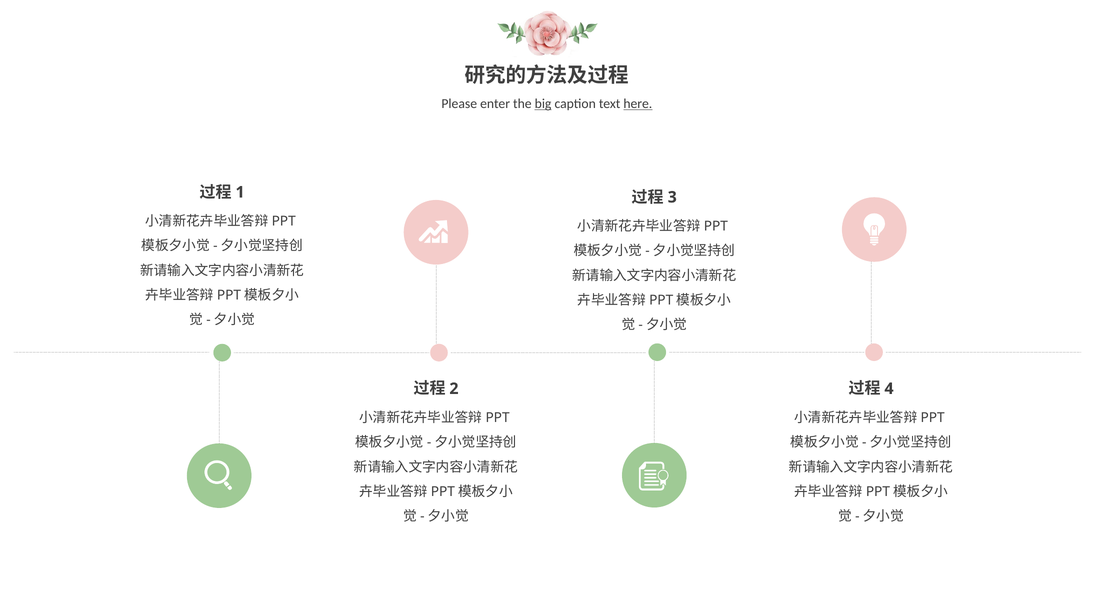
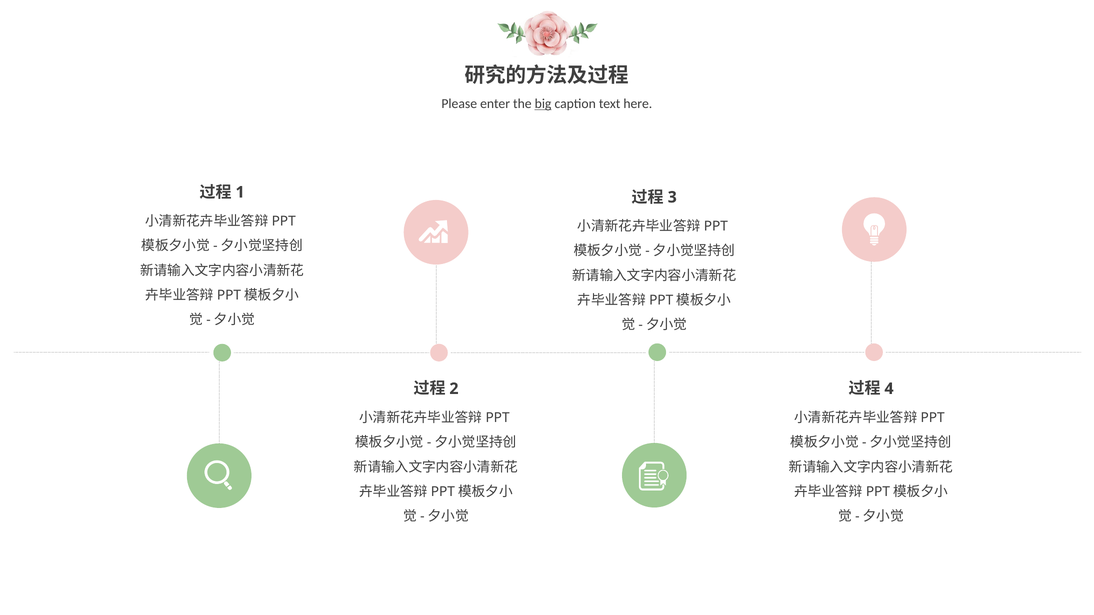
here underline: present -> none (638, 104)
